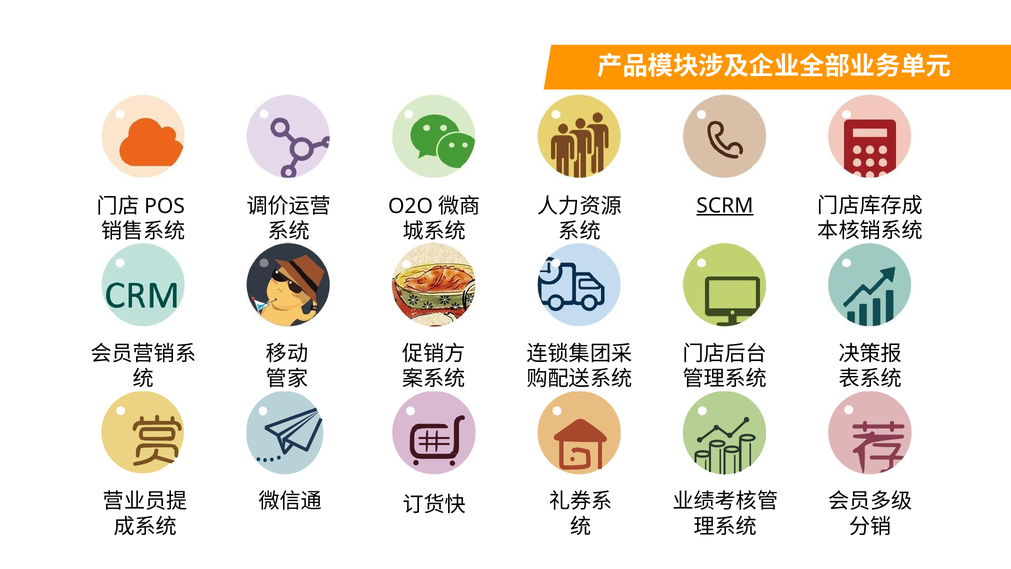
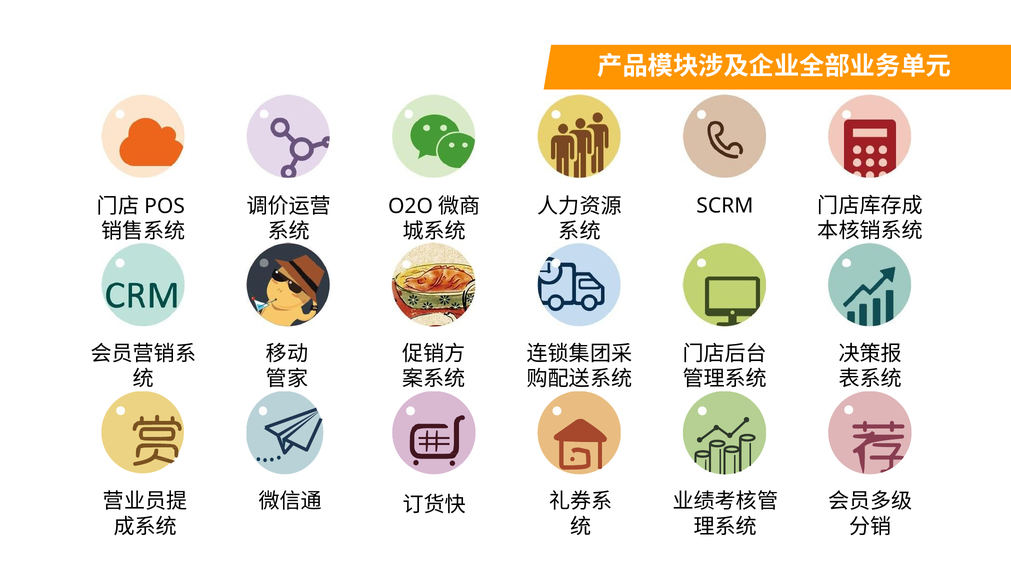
SCRM underline: present -> none (725, 206)
